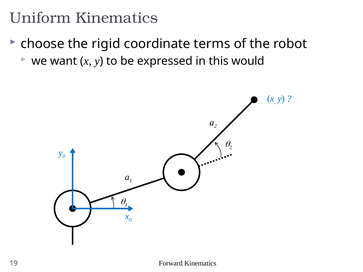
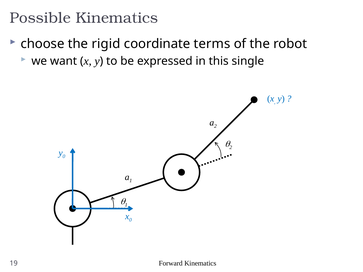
Uniform: Uniform -> Possible (40, 18)
would: would -> single (248, 61)
